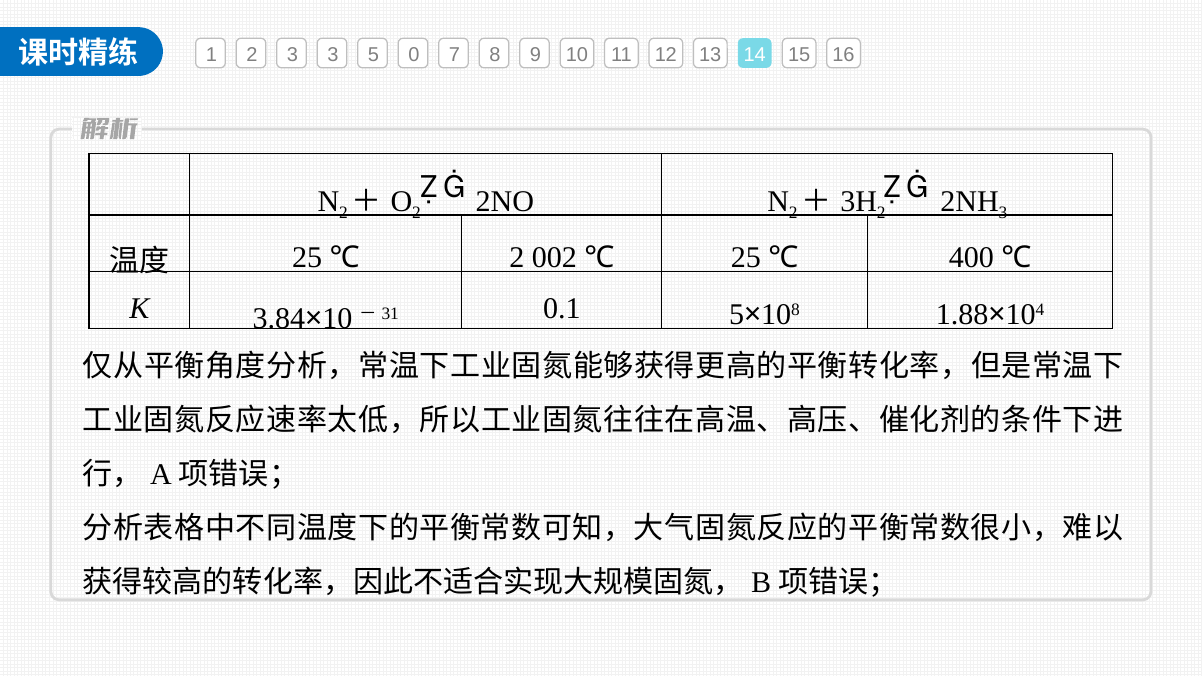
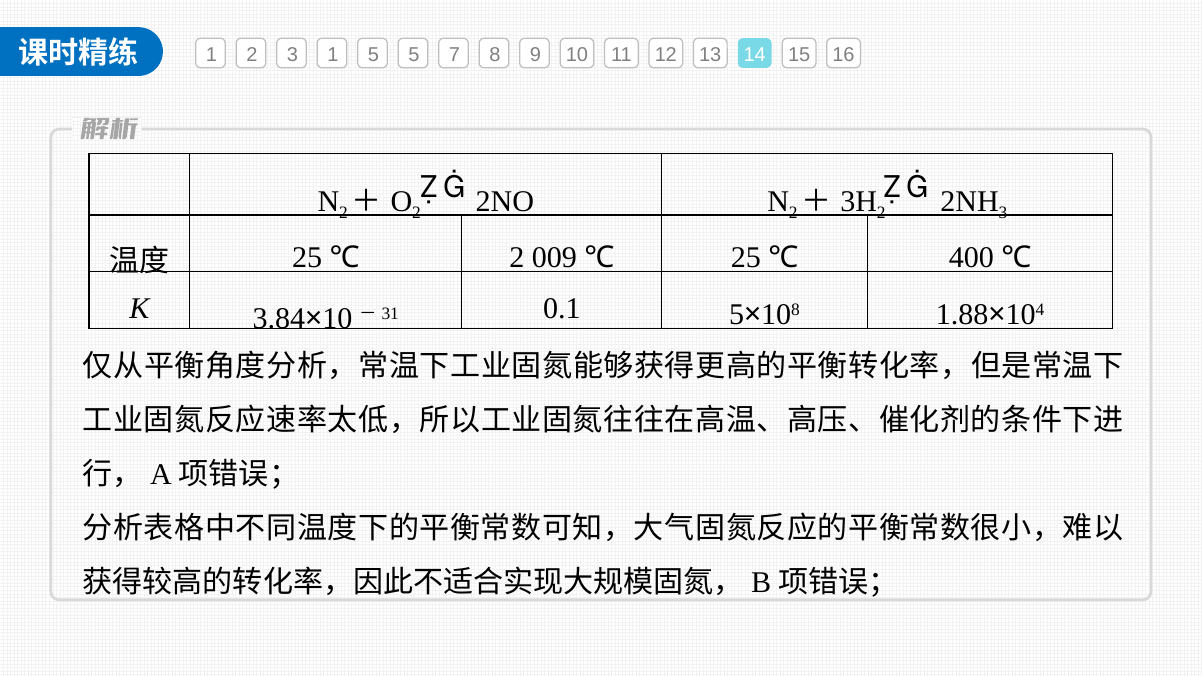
3 3: 3 -> 1 (333, 54)
5 0: 0 -> 5 (414, 54)
002: 002 -> 009 (554, 258)
